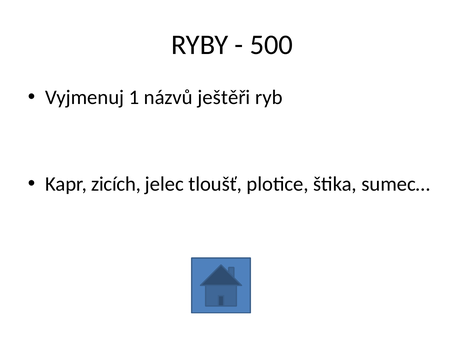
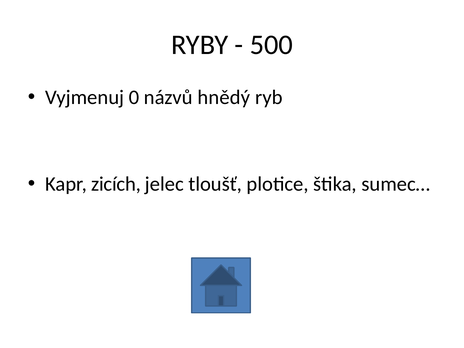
1: 1 -> 0 (134, 97)
ještěři: ještěři -> hnědý (224, 97)
